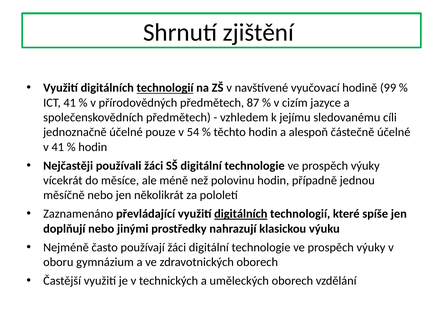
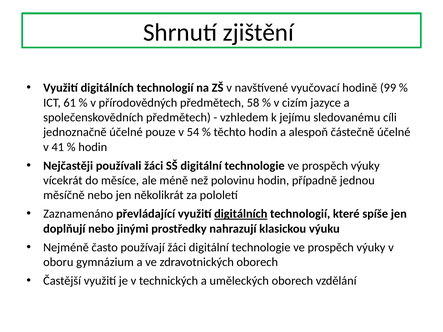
technologií underline: present -> none (165, 88)
ICT 41: 41 -> 61 (70, 103)
87: 87 -> 58 (253, 103)
